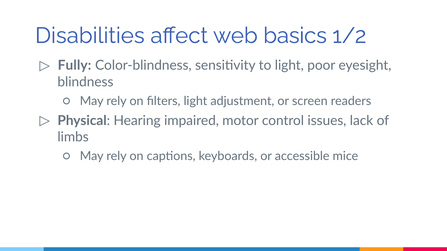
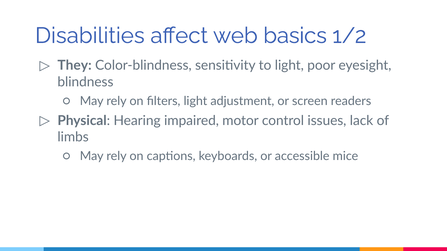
Fully: Fully -> They (75, 66)
